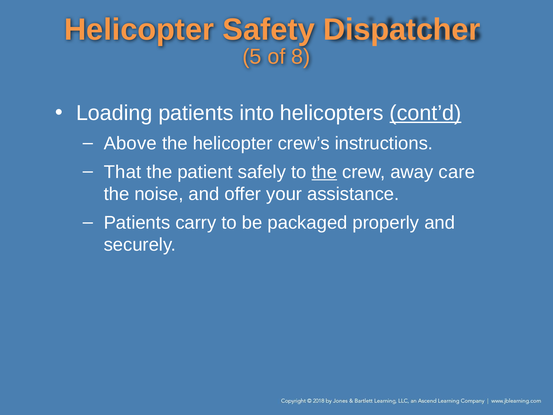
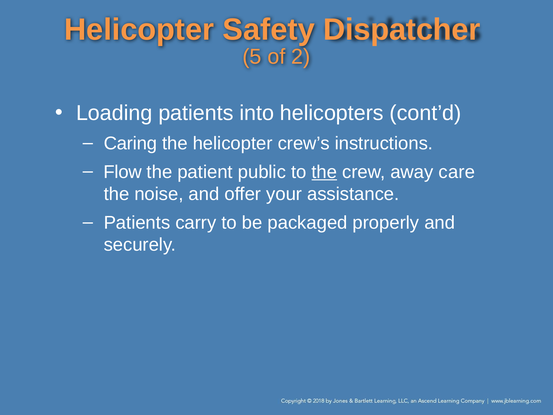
8: 8 -> 2 (301, 57)
cont’d underline: present -> none (425, 113)
Above: Above -> Caring (130, 143)
That: That -> Flow (123, 172)
safely: safely -> public (262, 172)
